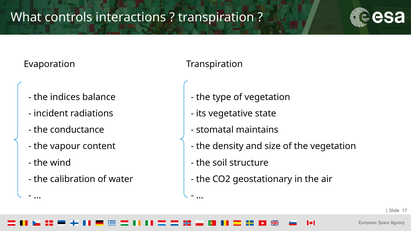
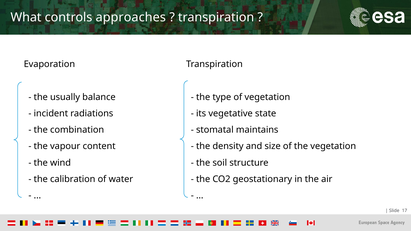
interactions: interactions -> approaches (131, 17)
indices: indices -> usually (65, 97)
conductance: conductance -> combination (77, 130)
